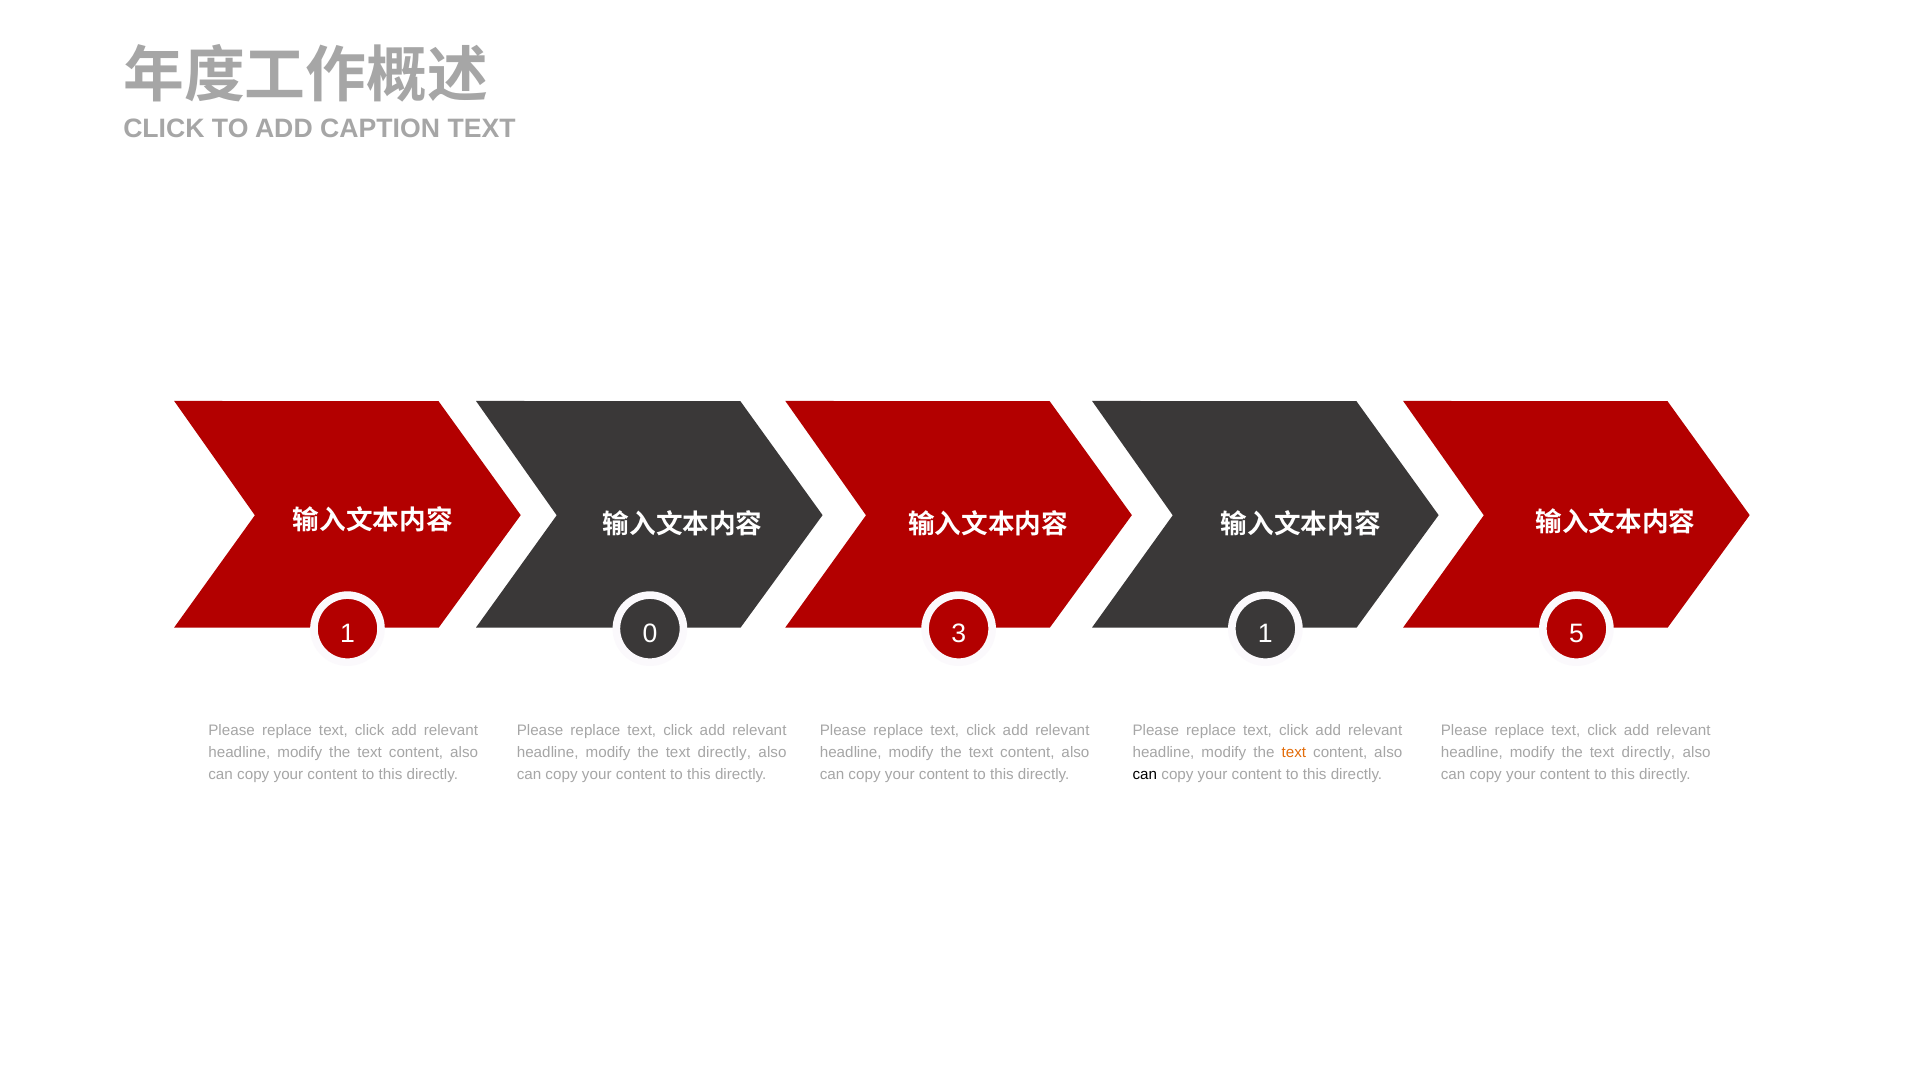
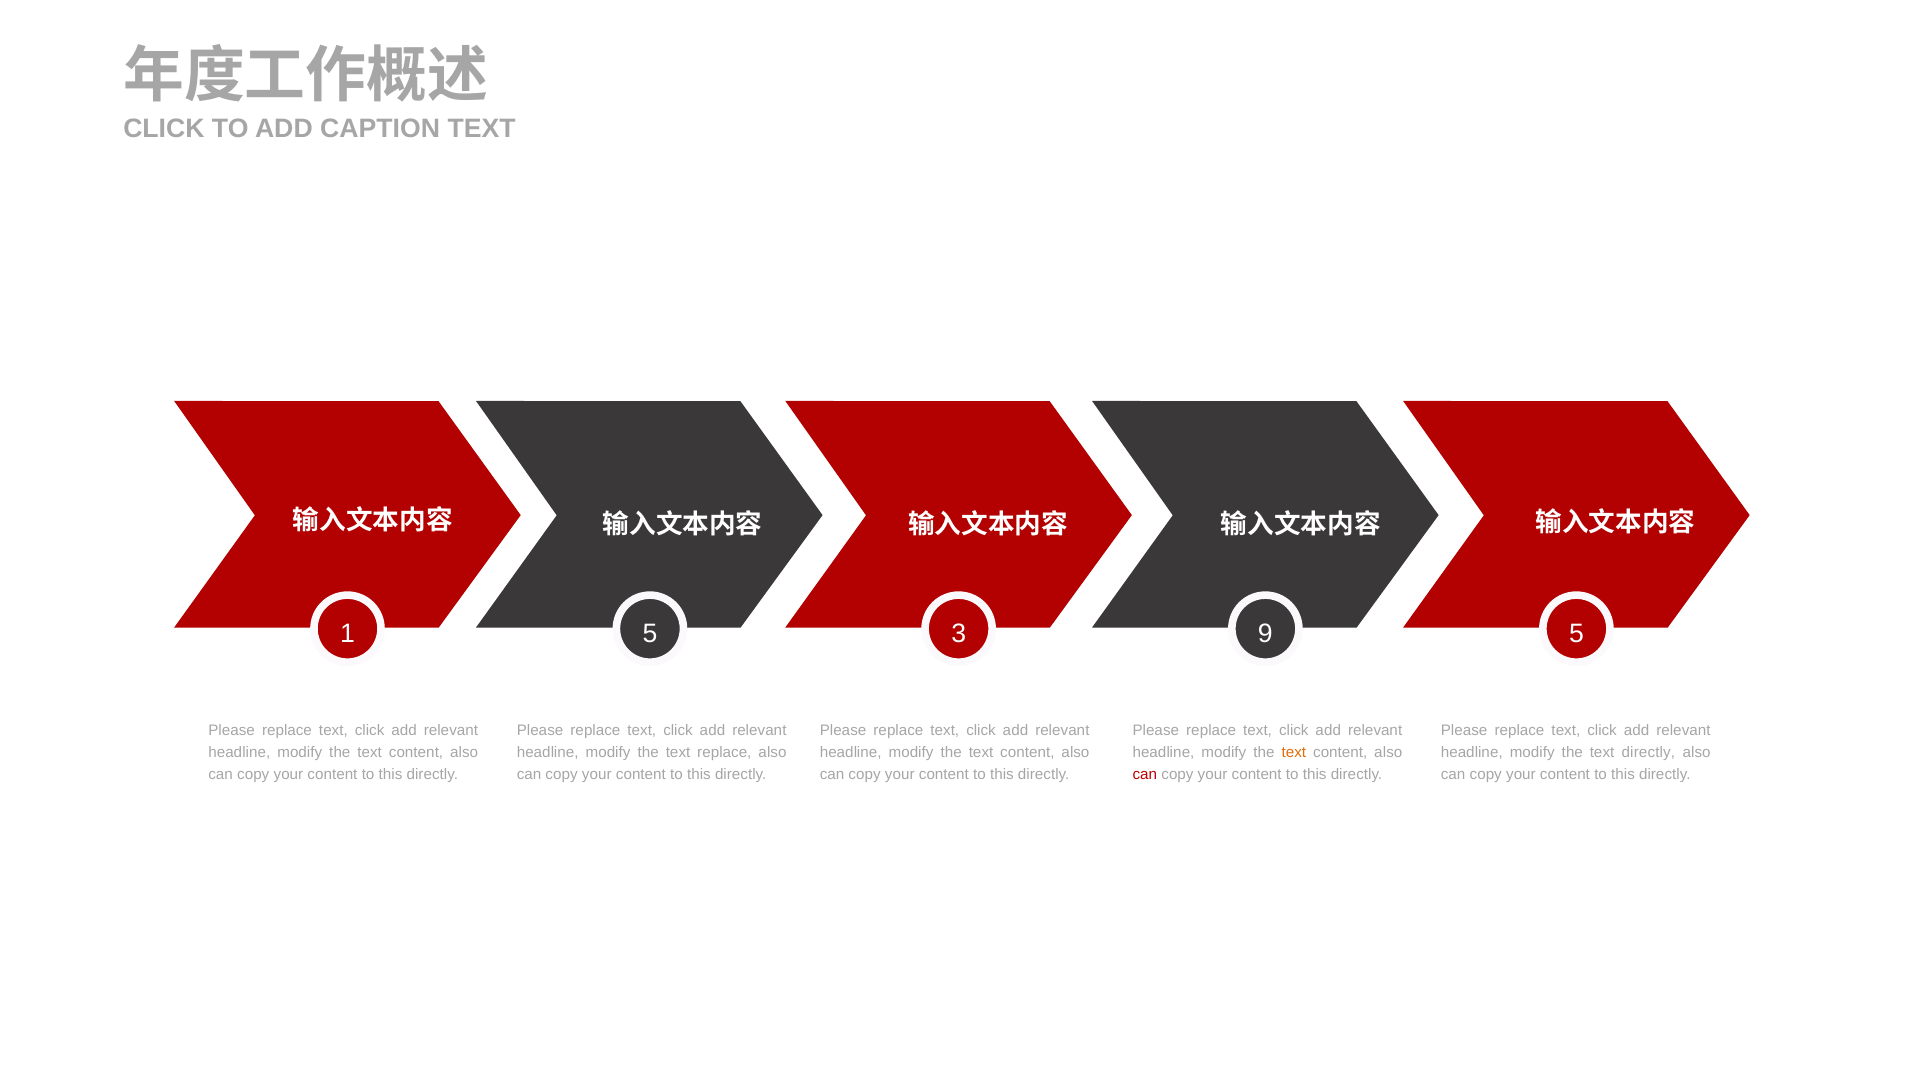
1 0: 0 -> 5 (650, 634)
3 1: 1 -> 9 (1265, 634)
directly: directly -> replace (724, 753)
can colour: black -> red (1145, 775)
